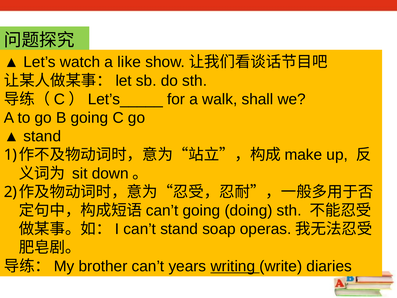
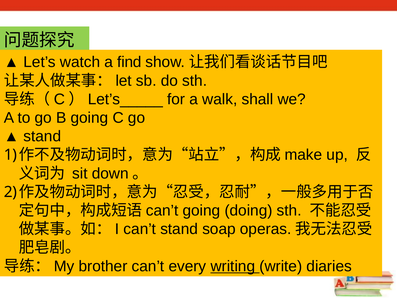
like: like -> find (129, 62)
years: years -> every (187, 266)
